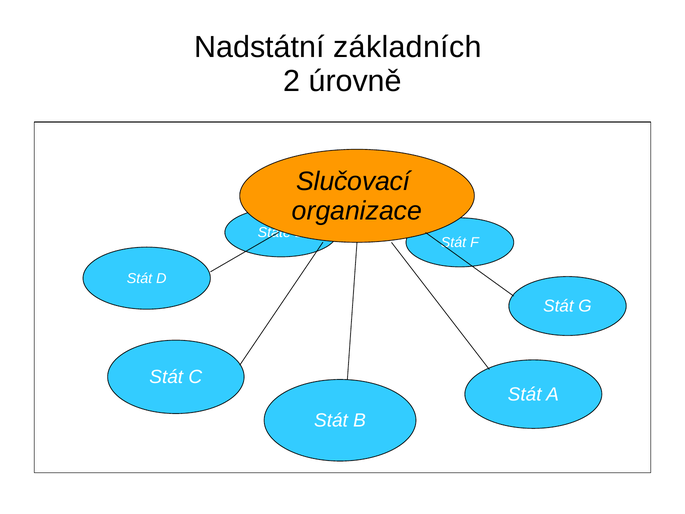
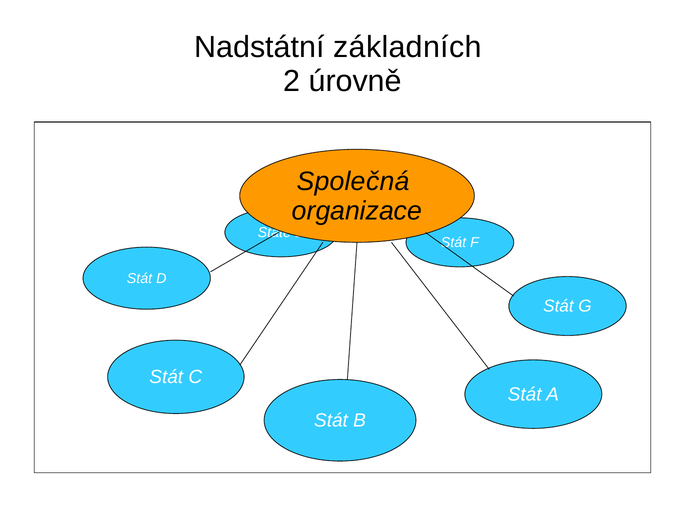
Slučovací: Slučovací -> Společná (353, 181)
